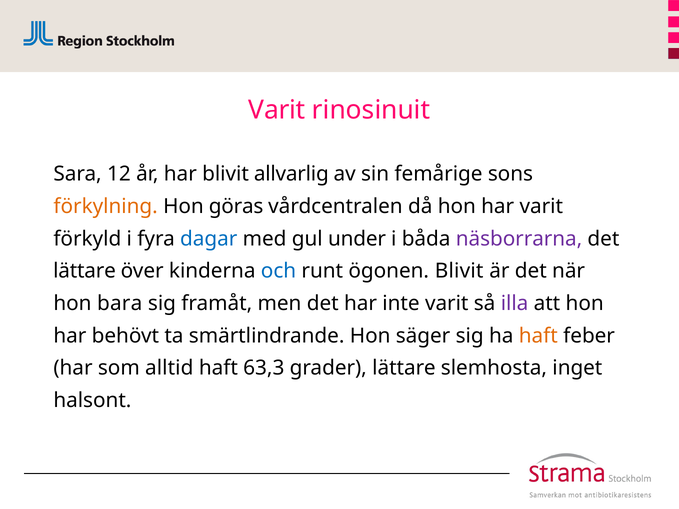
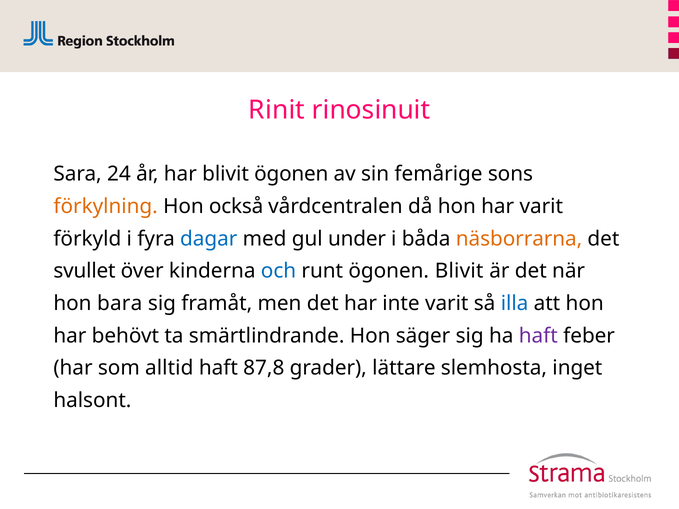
Varit: Varit -> Rinit (277, 110)
12: 12 -> 24 (119, 174)
blivit allvarlig: allvarlig -> ögonen (291, 174)
göras: göras -> också (236, 206)
näsborrarna colour: purple -> orange (519, 239)
lättare: lättare -> svullet (85, 271)
illa colour: purple -> blue (515, 304)
haft colour: orange -> purple (538, 336)
63,3: 63,3 -> 87,8 (264, 368)
